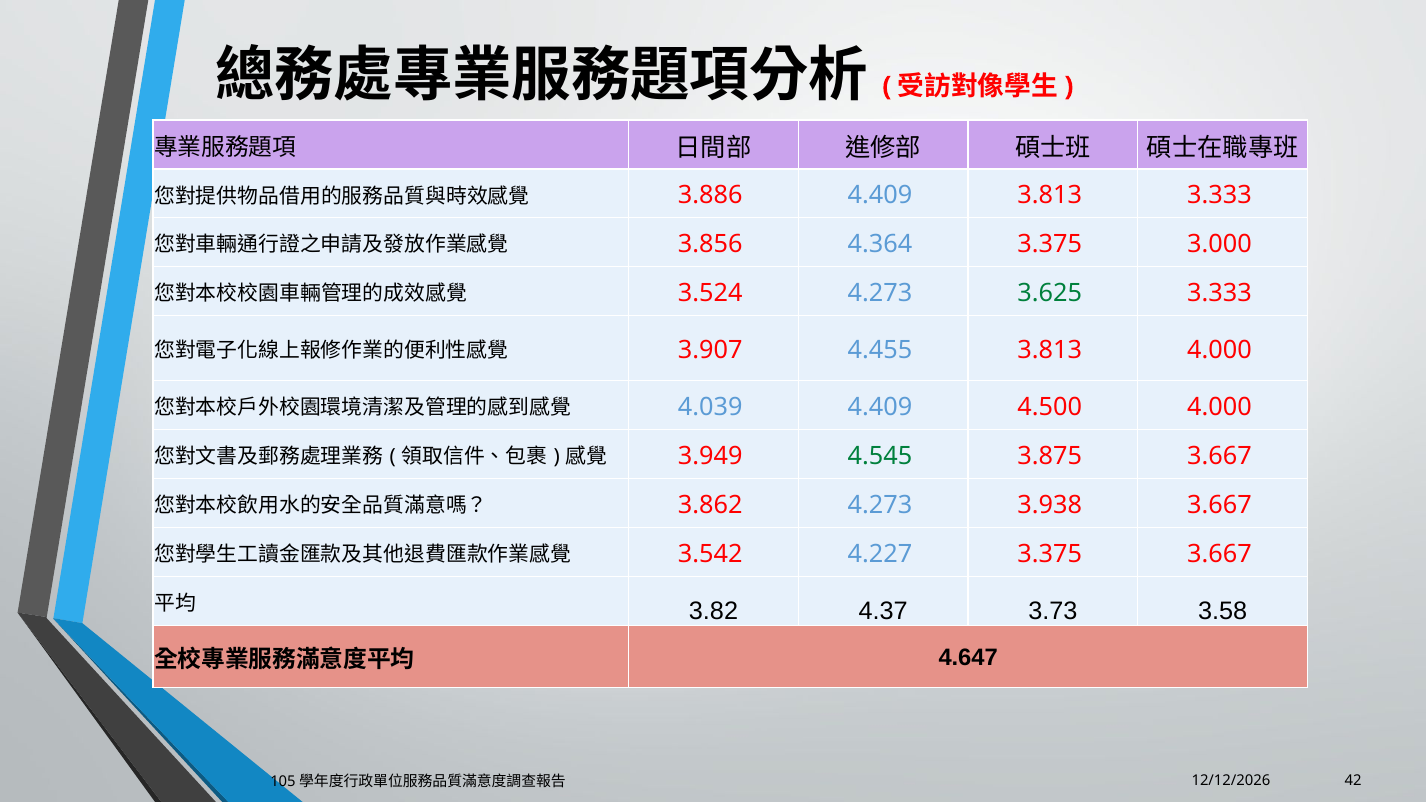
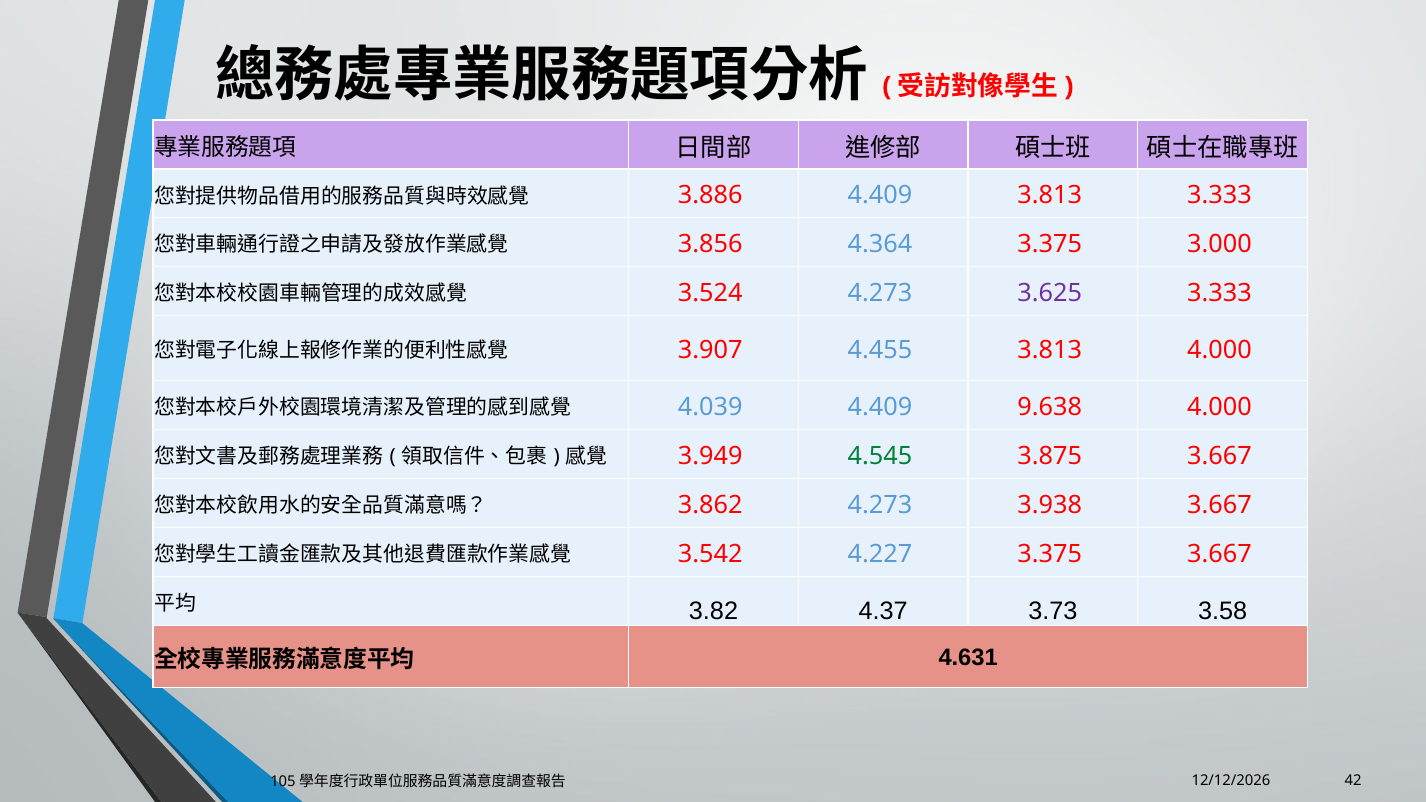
3.625 colour: green -> purple (1050, 293)
4.500: 4.500 -> 9.638 (1050, 407)
4.647: 4.647 -> 4.631 (968, 657)
